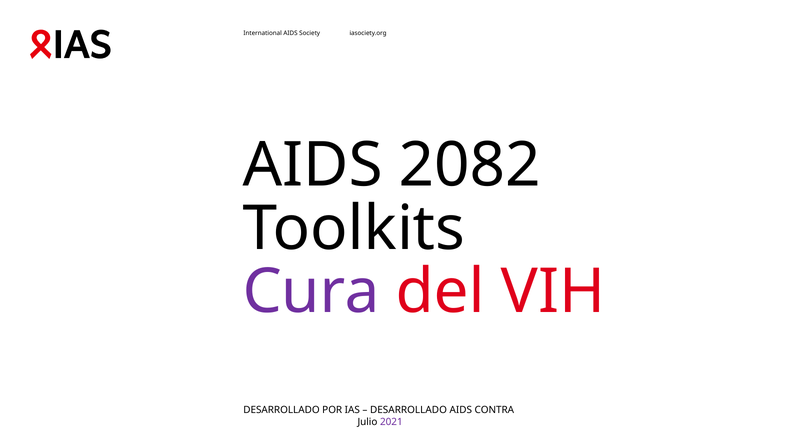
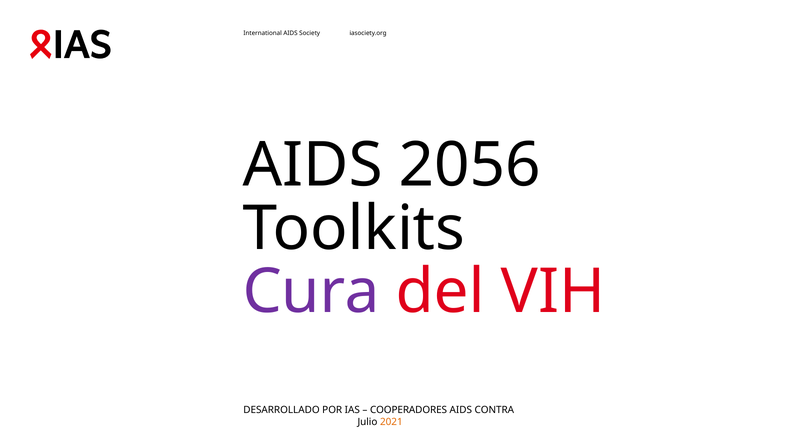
2082: 2082 -> 2056 (470, 165)
DESARROLLADO: DESARROLLADO -> COOPERADORES (409, 410)
2021 colour: purple -> orange (391, 422)
